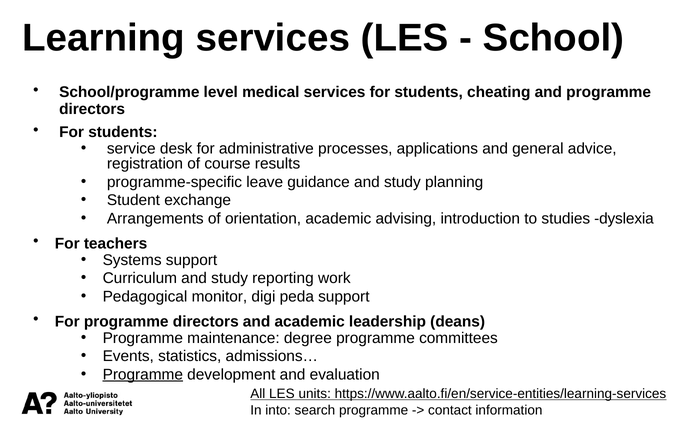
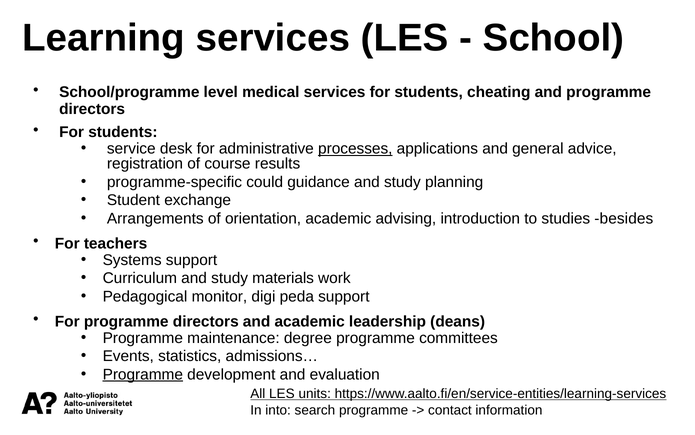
processes underline: none -> present (355, 149)
leave: leave -> could (265, 182)
dyslexia: dyslexia -> besides (624, 218)
reporting: reporting -> materials (283, 278)
